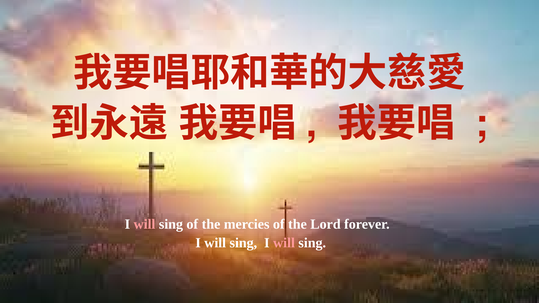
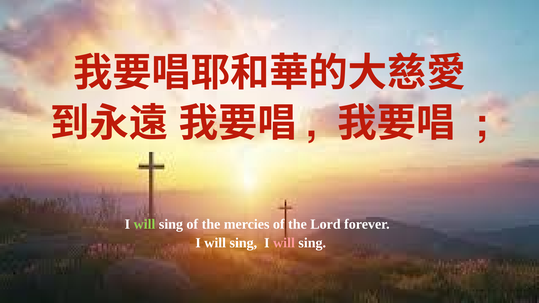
will colour: pink -> light green (144, 224)
